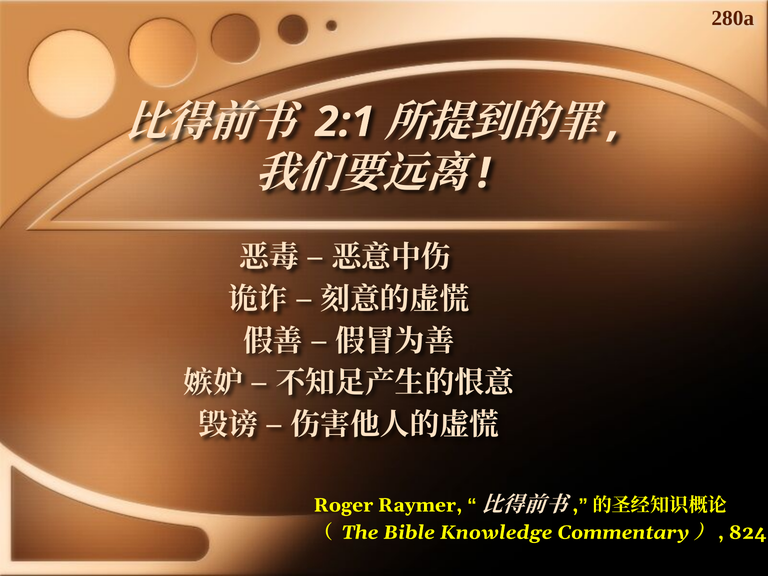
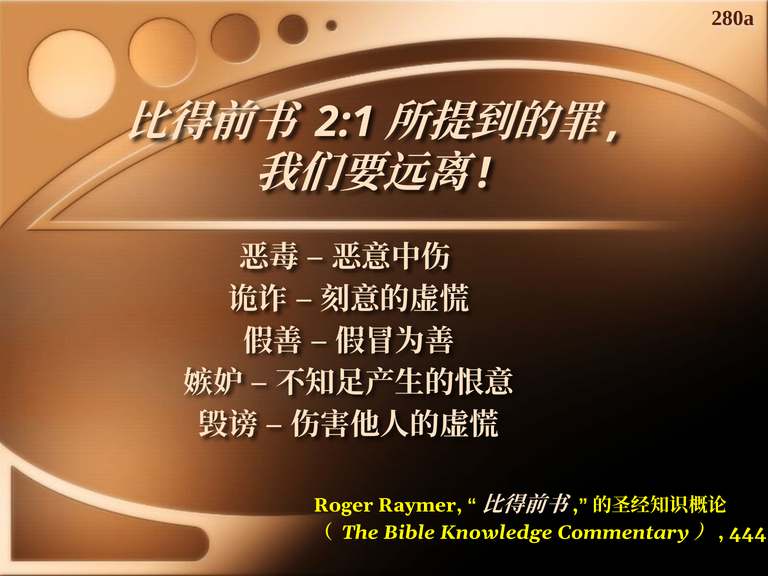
824: 824 -> 444 (748, 532)
